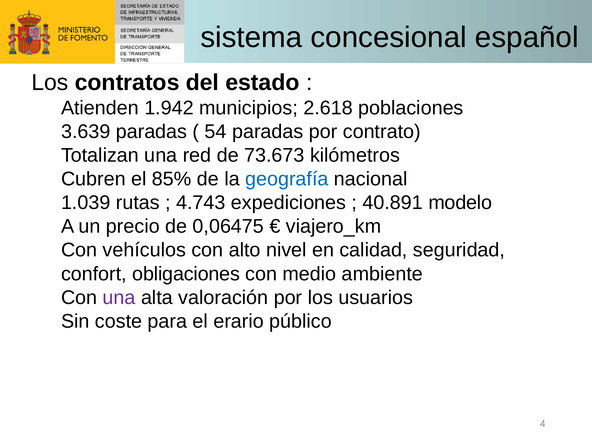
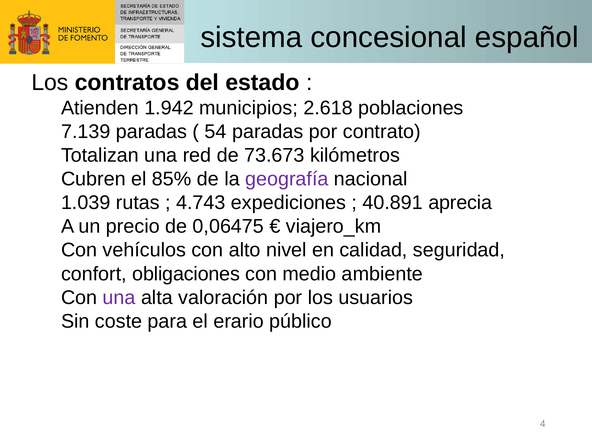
3.639: 3.639 -> 7.139 (86, 132)
geografía colour: blue -> purple (287, 179)
modelo: modelo -> aprecia (460, 203)
